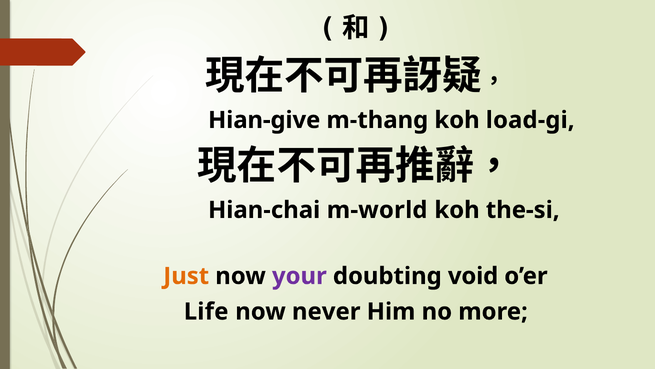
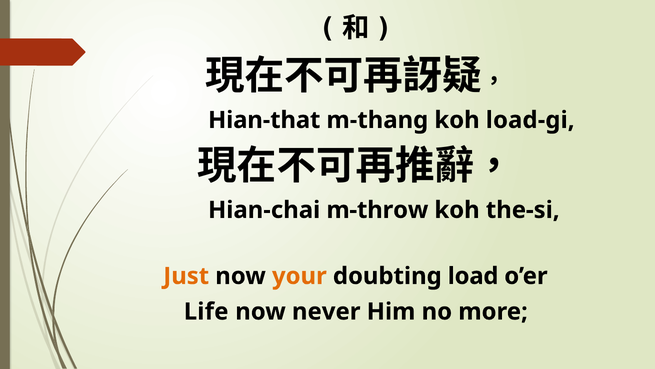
Hian-give: Hian-give -> Hian-that (264, 120)
m-world: m-world -> m-throw (377, 210)
your colour: purple -> orange (299, 276)
void: void -> load (473, 276)
